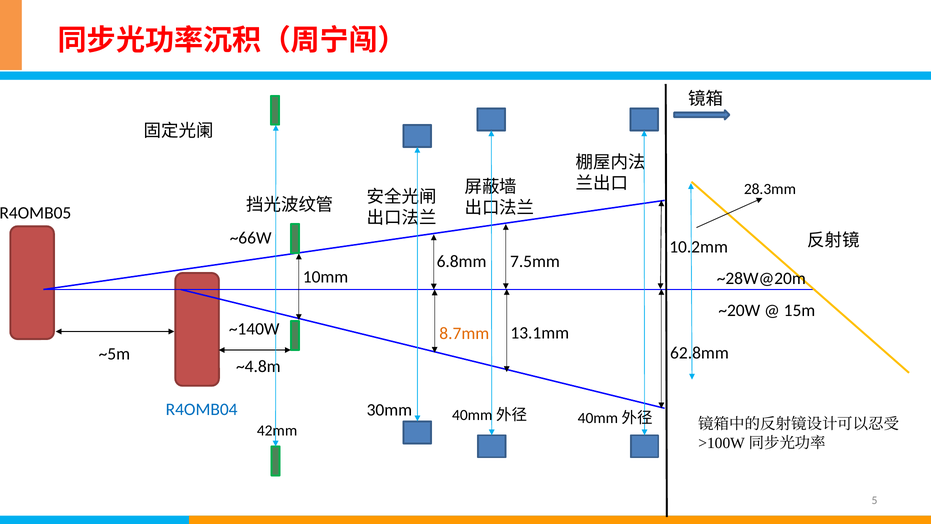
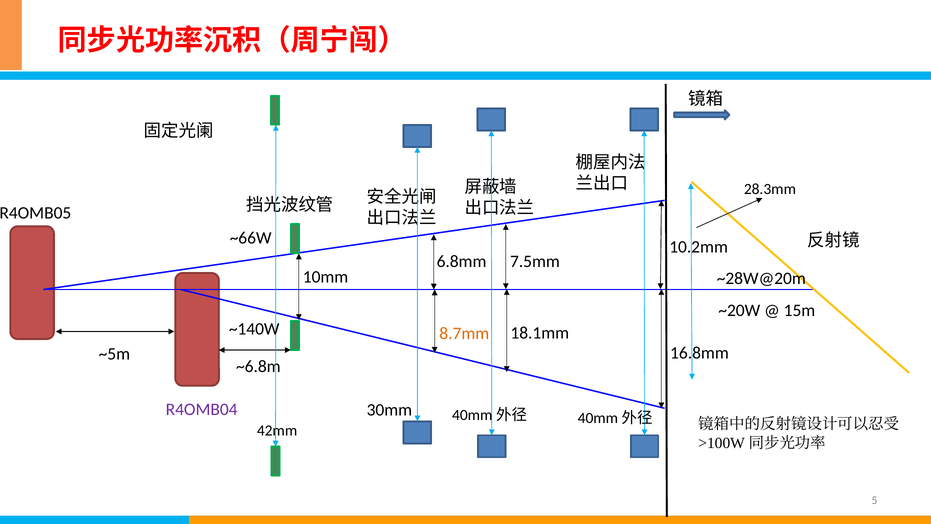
13.1mm: 13.1mm -> 18.1mm (540, 333)
62.8mm: 62.8mm -> 16.8mm (699, 353)
~4.8m: ~4.8m -> ~6.8m (258, 366)
R4OMB04 colour: blue -> purple (202, 409)
